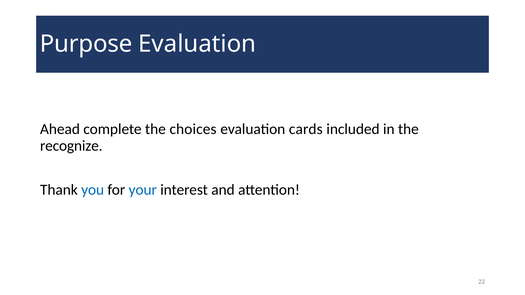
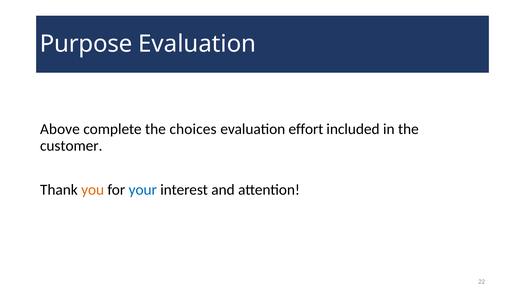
Ahead: Ahead -> Above (60, 129)
cards: cards -> effort (306, 129)
recognize: recognize -> customer (71, 146)
you colour: blue -> orange (93, 190)
